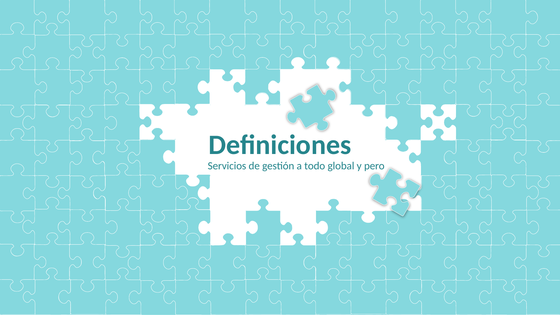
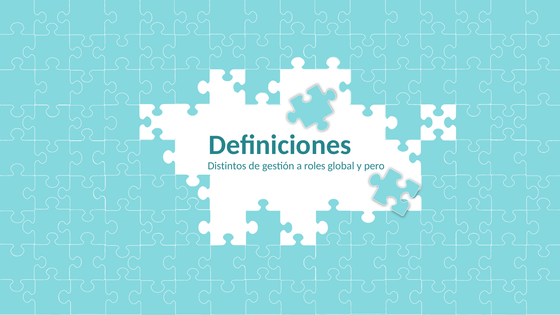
Servicios: Servicios -> Distintos (227, 166)
todo: todo -> roles (315, 166)
